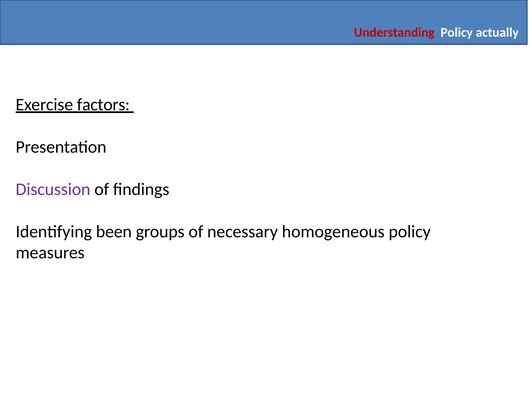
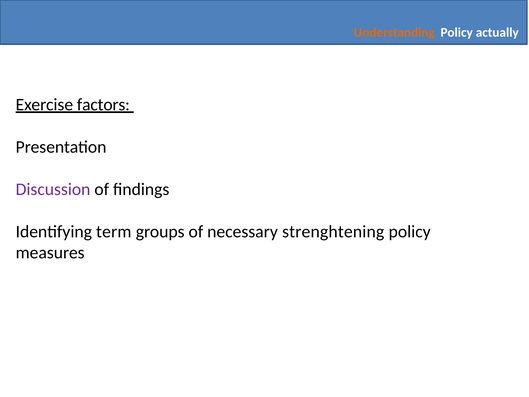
Understanding colour: red -> orange (394, 32)
been: been -> term (114, 231)
homogeneous: homogeneous -> strenghtening (333, 231)
